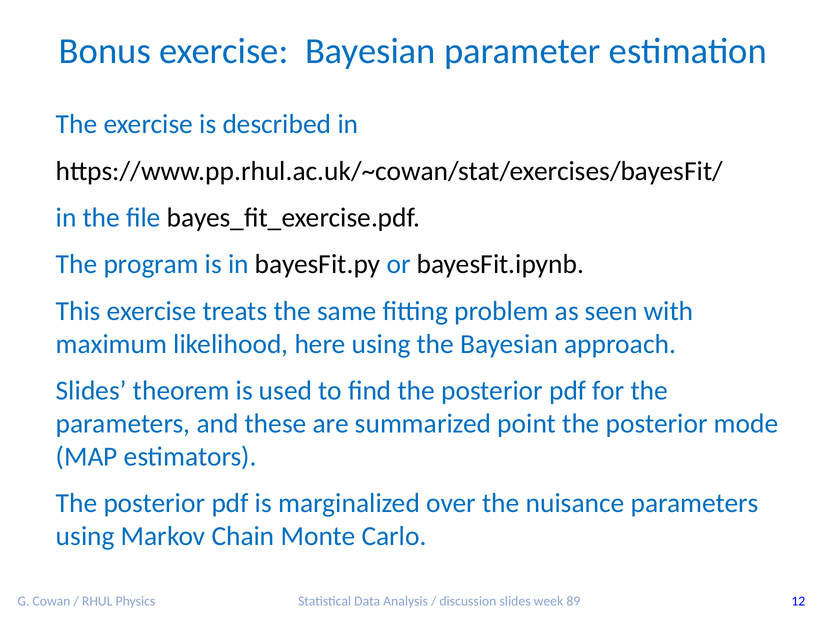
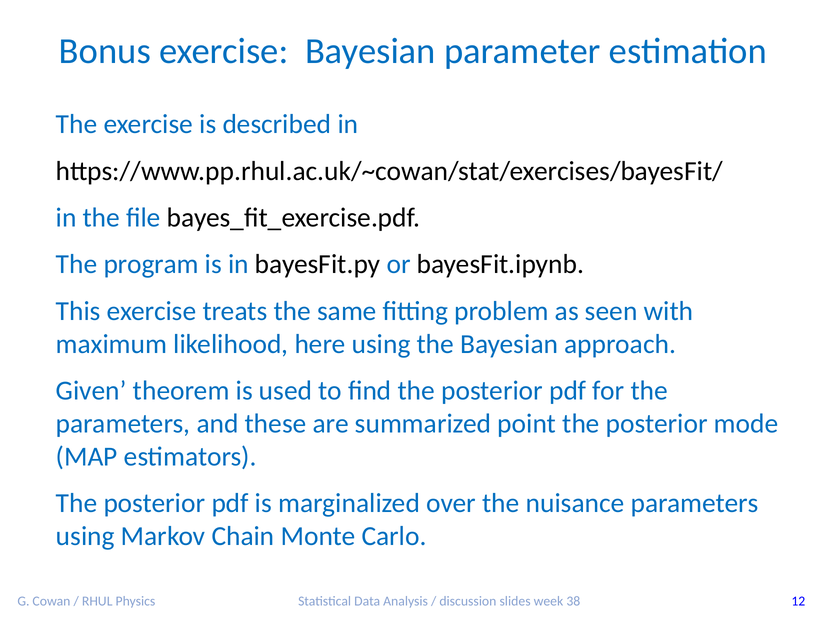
Slides: Slides -> Given (91, 391)
89: 89 -> 38 (573, 601)
